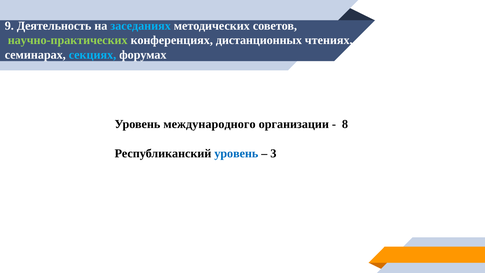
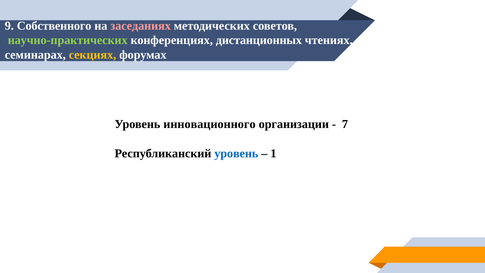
Деятельность: Деятельность -> Собственного (54, 26)
заседаниях colour: light blue -> pink (141, 26)
секциях colour: light blue -> yellow (93, 55)
международного: международного -> инновационного (209, 124)
8: 8 -> 7 (345, 124)
3: 3 -> 1 (273, 153)
